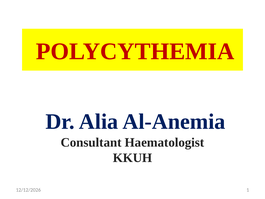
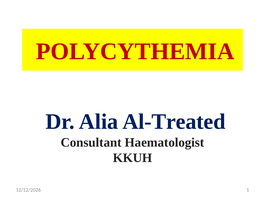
Al-Anemia: Al-Anemia -> Al-Treated (174, 121)
